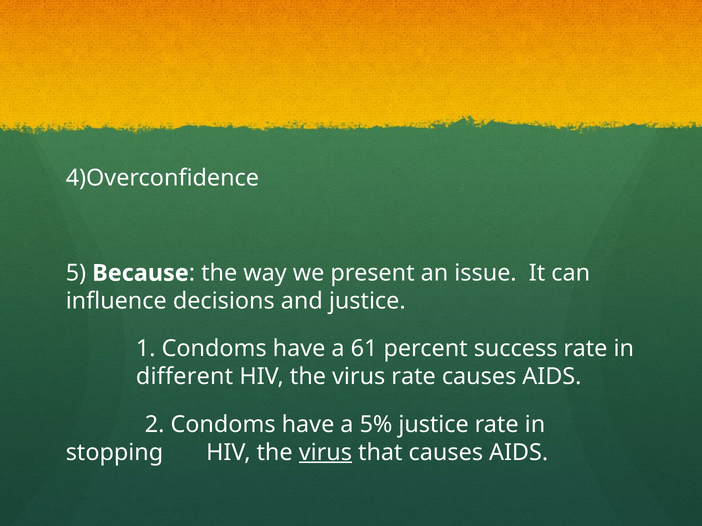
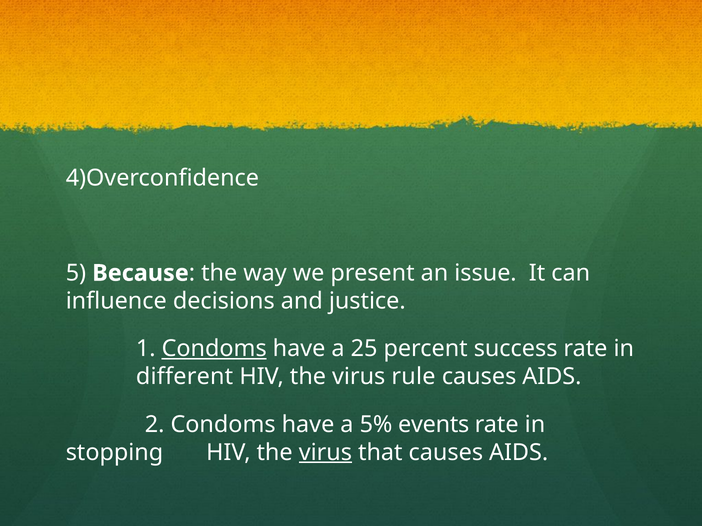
Condoms underline: none -> present (214, 349)
61: 61 -> 25 (364, 349)
virus rate: rate -> rule (413, 377)
5% justice: justice -> events (434, 425)
